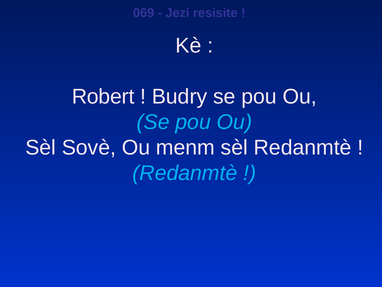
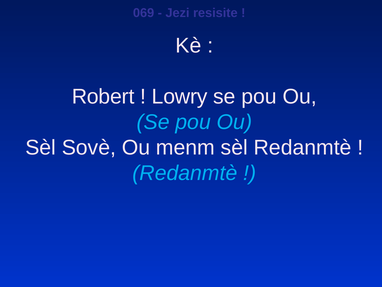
Budry: Budry -> Lowry (180, 96)
